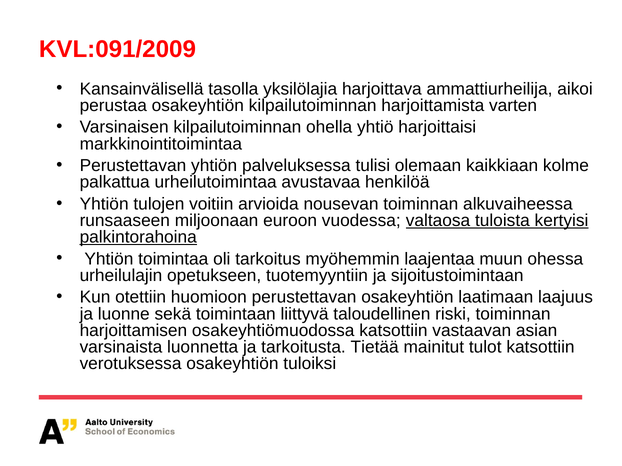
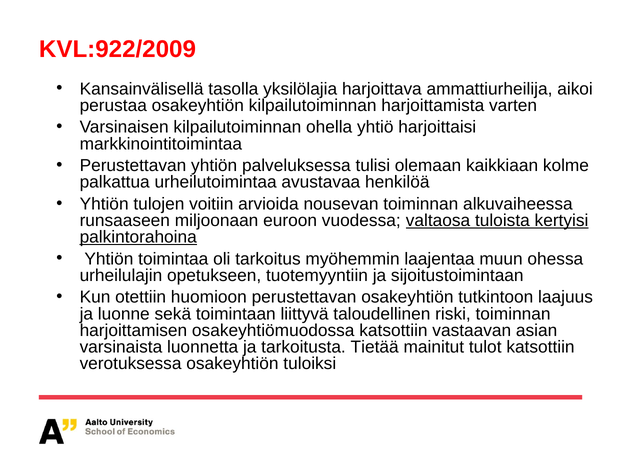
KVL:091/2009: KVL:091/2009 -> KVL:922/2009 (117, 49)
laatimaan: laatimaan -> tutkintoon (496, 298)
